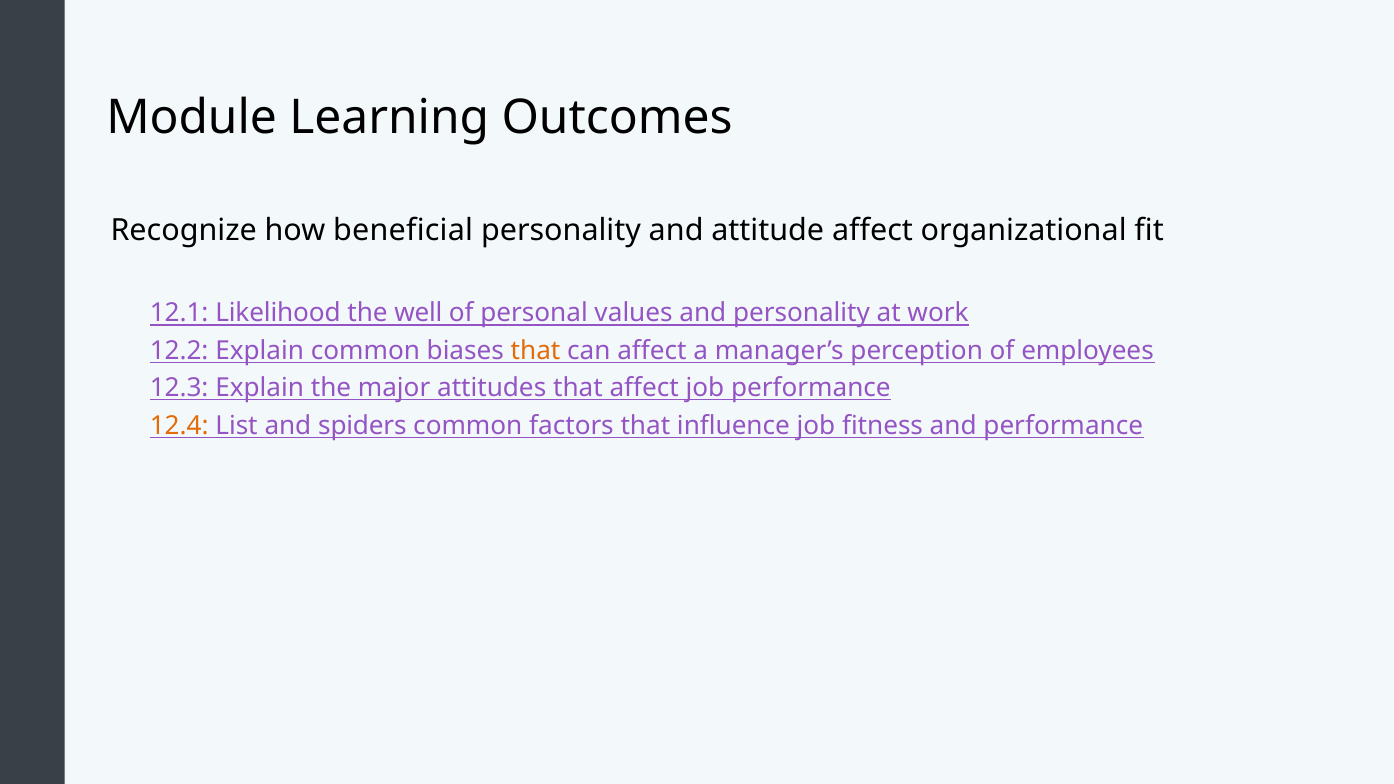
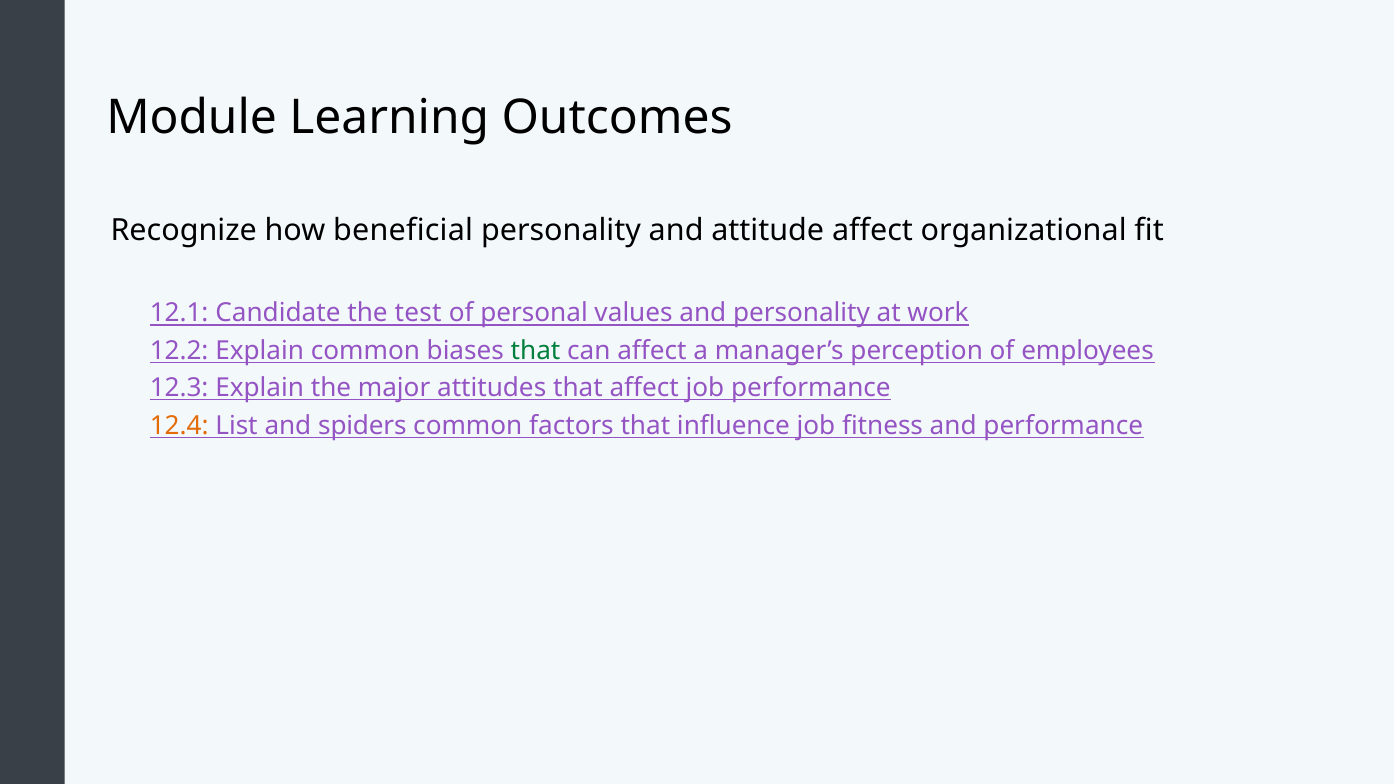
Likelihood: Likelihood -> Candidate (278, 313)
well: well -> test (418, 313)
that colour: orange -> green (536, 351)
